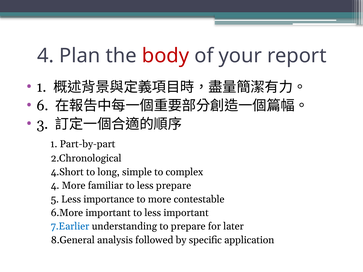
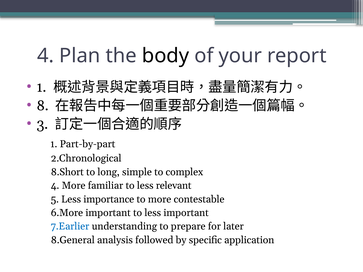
body colour: red -> black (166, 56)
6: 6 -> 8 (43, 106)
4.Short: 4.Short -> 8.Short (67, 172)
less prepare: prepare -> relevant (174, 186)
